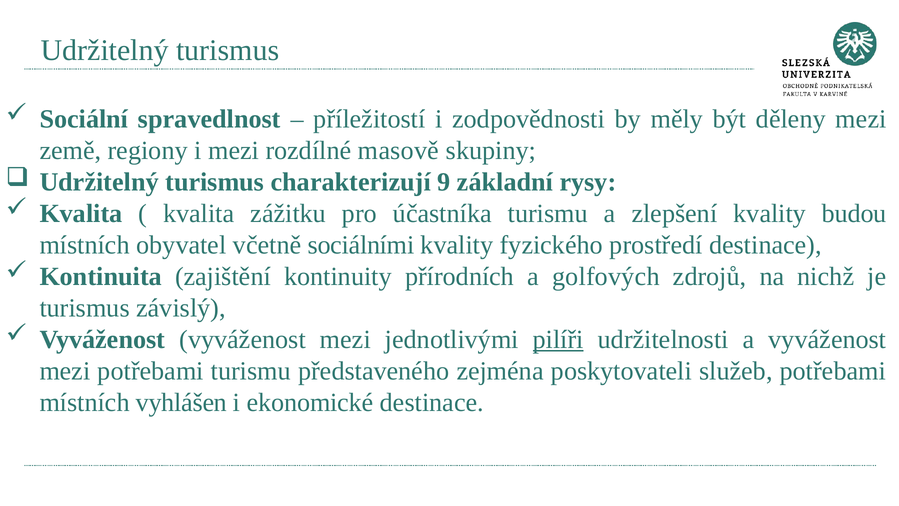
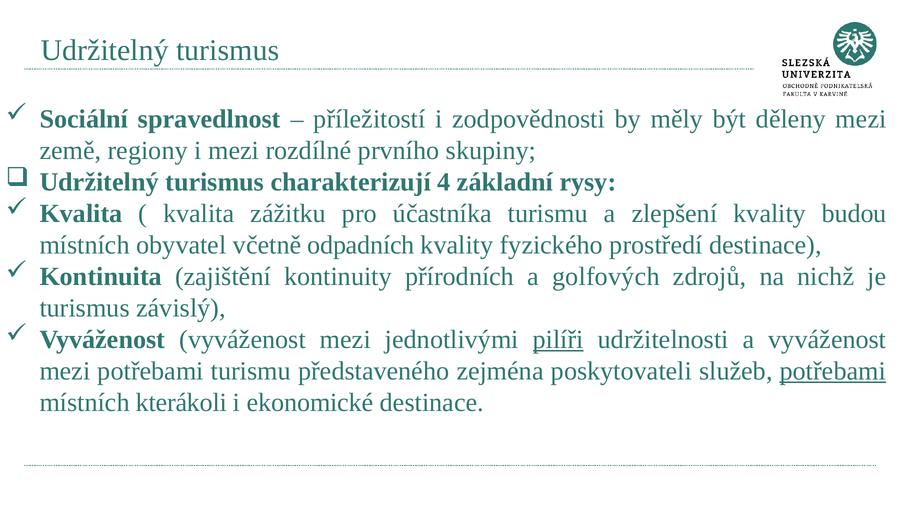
masově: masově -> prvního (399, 151)
9: 9 -> 4 (444, 182)
sociálními: sociálními -> odpadních (361, 245)
potřebami underline: none -> present (833, 371)
vyhlášen: vyhlášen -> kterákoli (181, 402)
